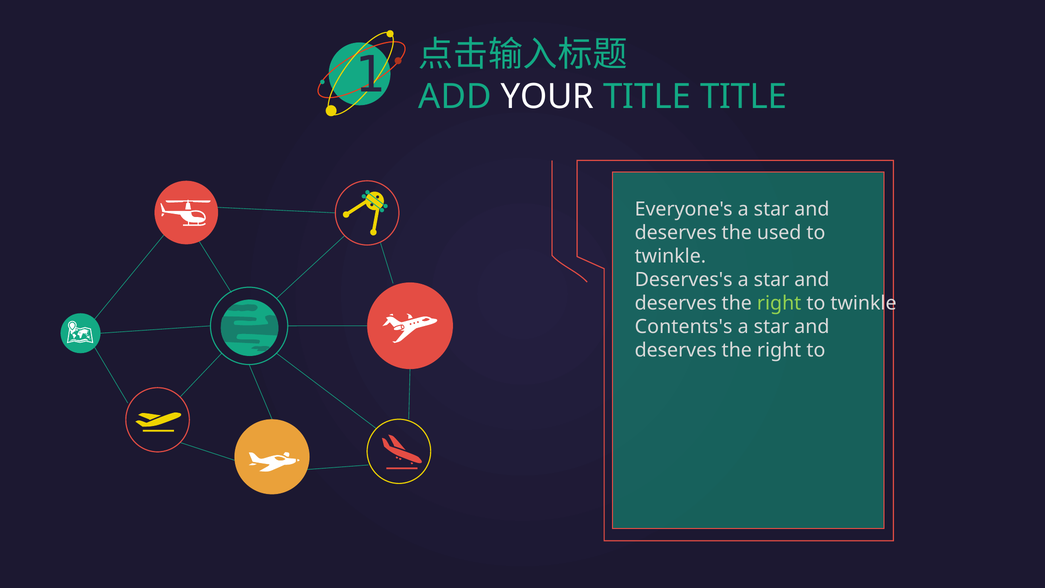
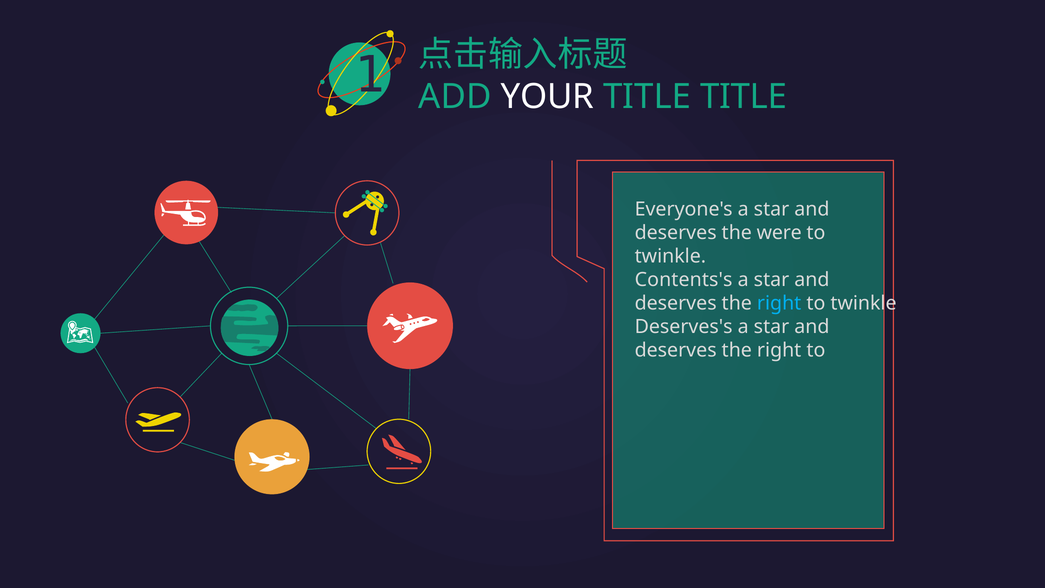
used: used -> were (779, 233)
Deserves's: Deserves's -> Contents's (684, 280)
right colour: light green -> light blue (779, 303)
Contents's: Contents's -> Deserves's (684, 327)
